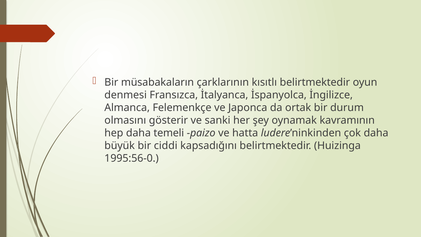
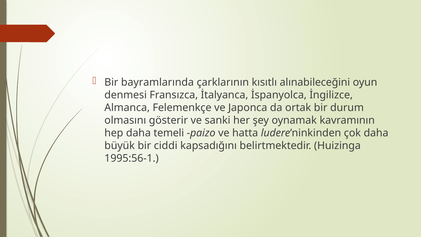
müsabakaların: müsabakaların -> bayramlarında (157, 82)
kısıtlı belirtmektedir: belirtmektedir -> alınabileceğini (315, 82)
1995:56-0: 1995:56-0 -> 1995:56-1 (132, 158)
